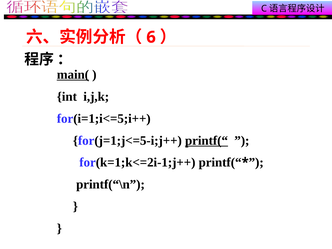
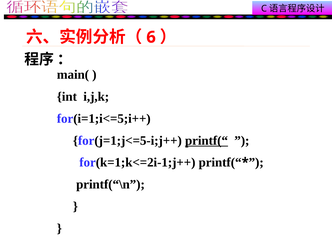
main( underline: present -> none (73, 75)
